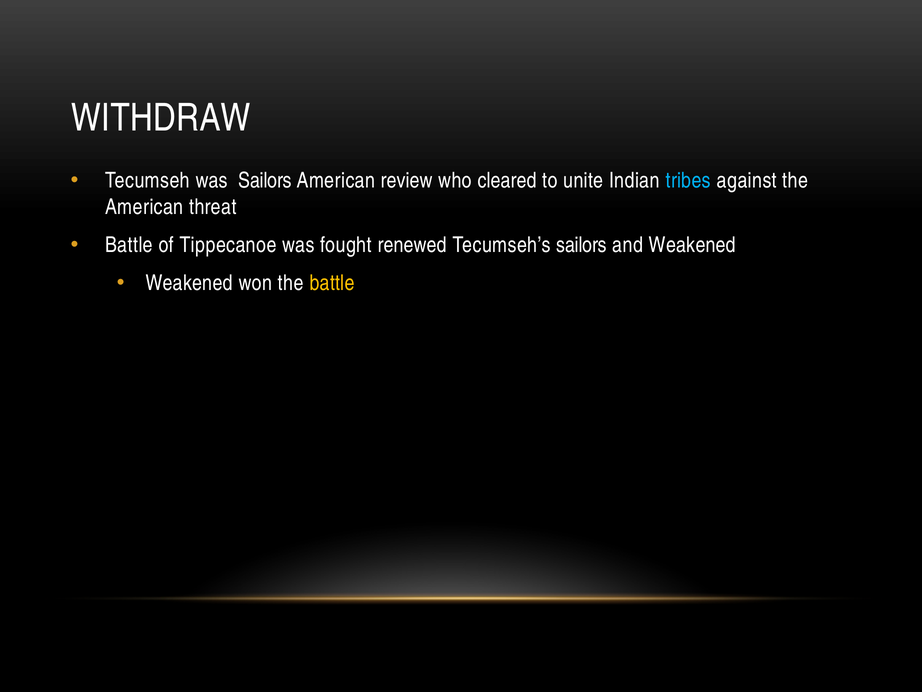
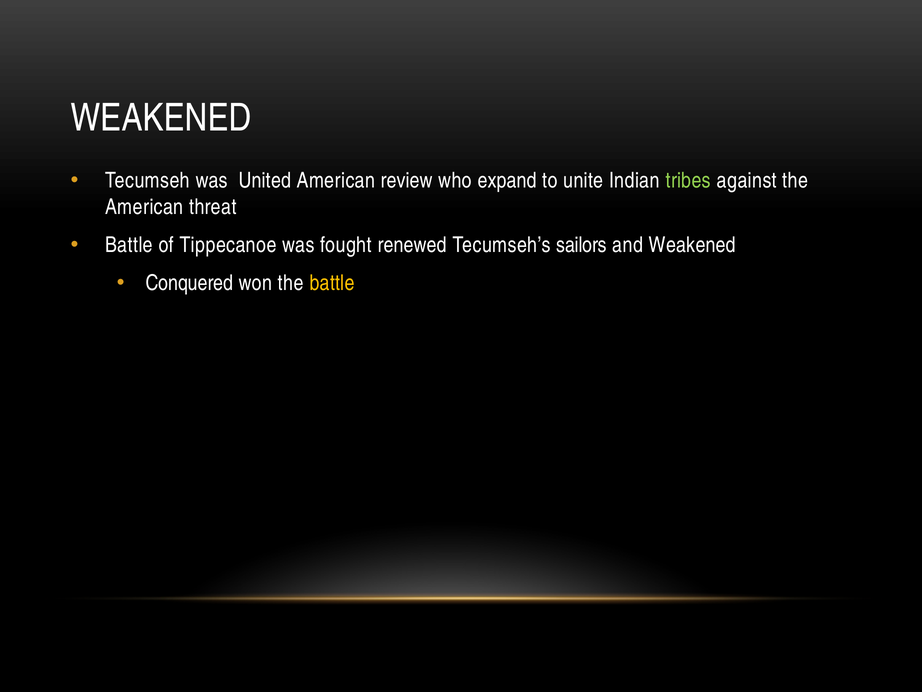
WITHDRAW: WITHDRAW -> WEAKENED (161, 118)
was Sailors: Sailors -> United (265, 181)
cleared: cleared -> expand (507, 181)
tribes colour: light blue -> light green (688, 181)
Weakened: Weakened -> Conquered (189, 283)
